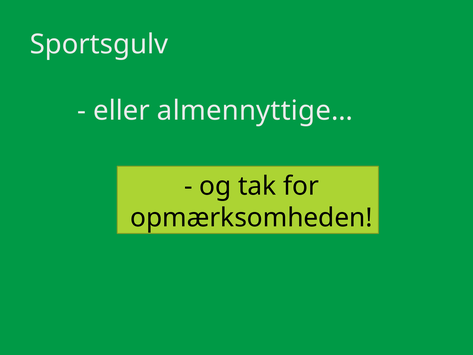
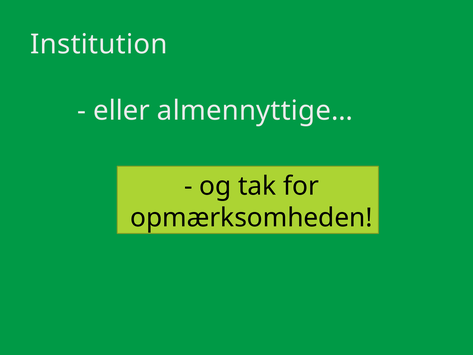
Sportsgulv: Sportsgulv -> Institution (99, 44)
